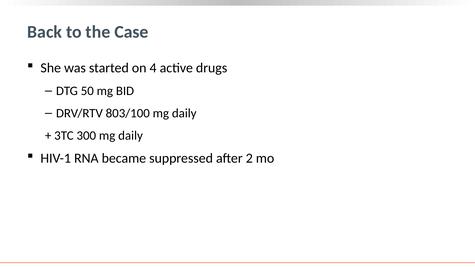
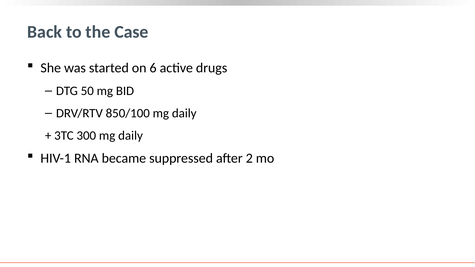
4: 4 -> 6 (153, 68)
803/100: 803/100 -> 850/100 (128, 113)
